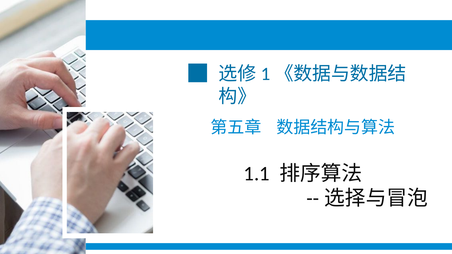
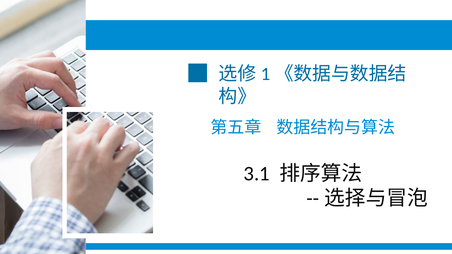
1.1: 1.1 -> 3.1 (257, 174)
